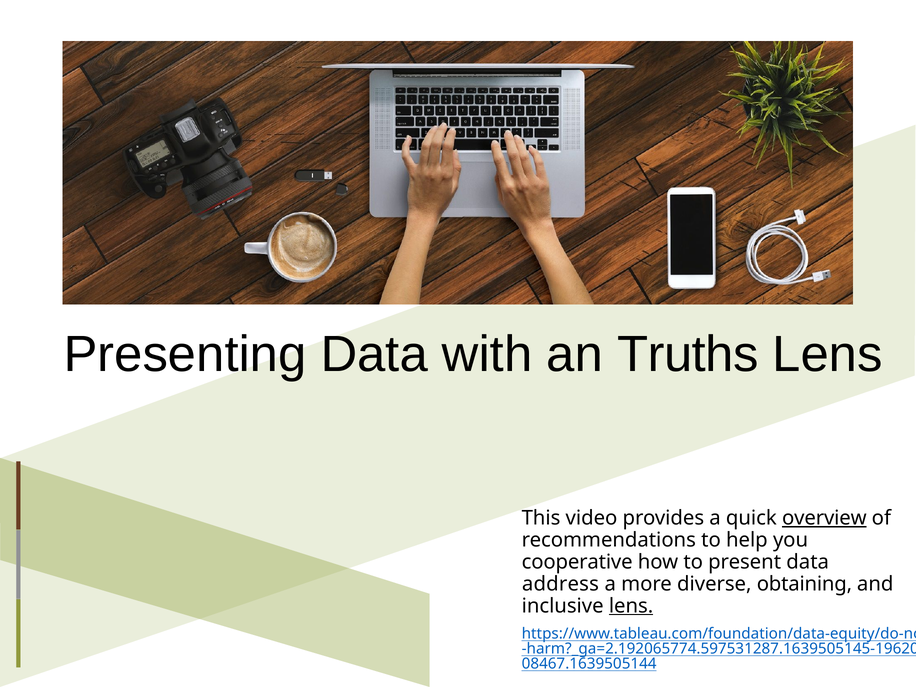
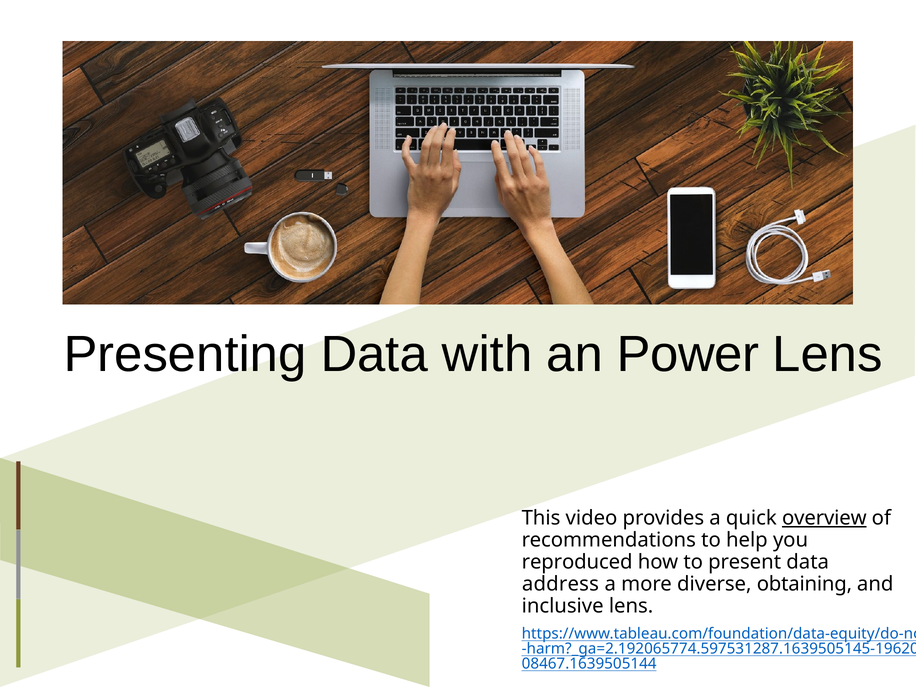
Truths: Truths -> Power (688, 355)
cooperative: cooperative -> reproduced (577, 562)
lens underline: present -> none (631, 606)
